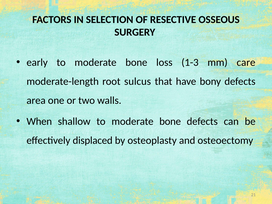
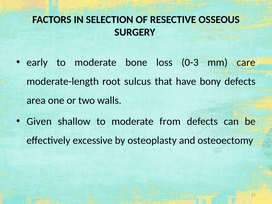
1-3: 1-3 -> 0-3 (190, 62)
When: When -> Given (39, 121)
shallow to moderate bone: bone -> from (170, 121)
displaced: displaced -> excessive (93, 140)
